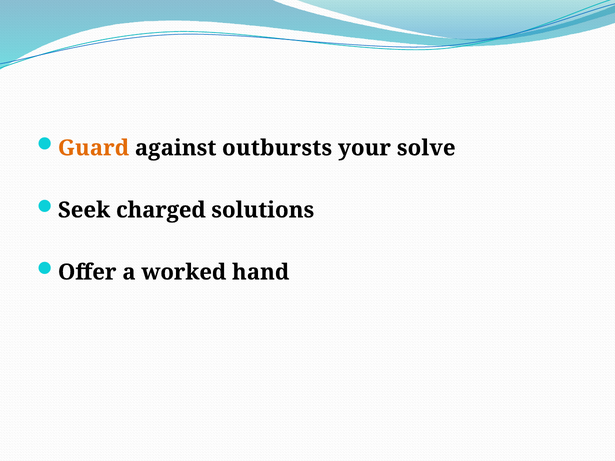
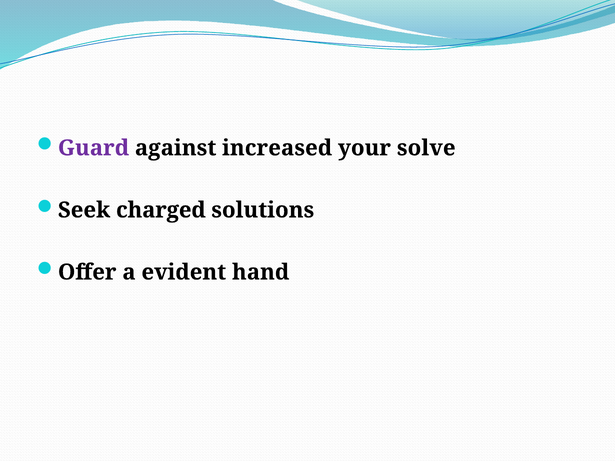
Guard colour: orange -> purple (94, 148)
outbursts: outbursts -> increased (277, 148)
worked: worked -> evident (184, 272)
